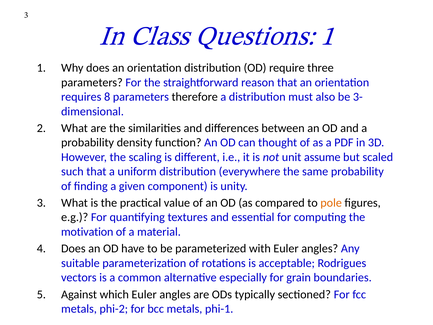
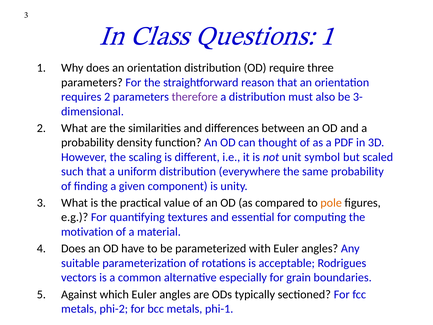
requires 8: 8 -> 2 (107, 97)
therefore colour: black -> purple (195, 97)
assume: assume -> symbol (322, 157)
